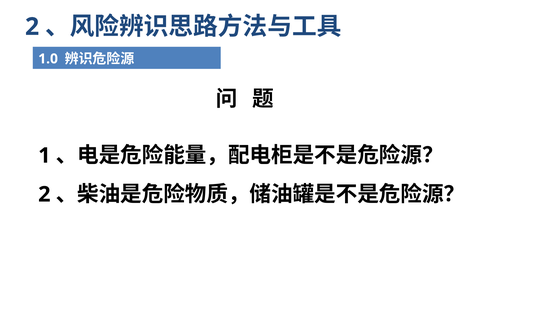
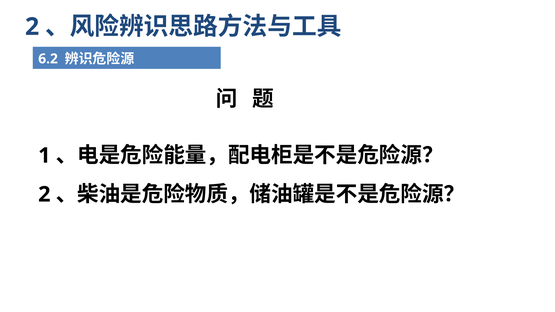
1.0: 1.0 -> 6.2 (48, 59)
